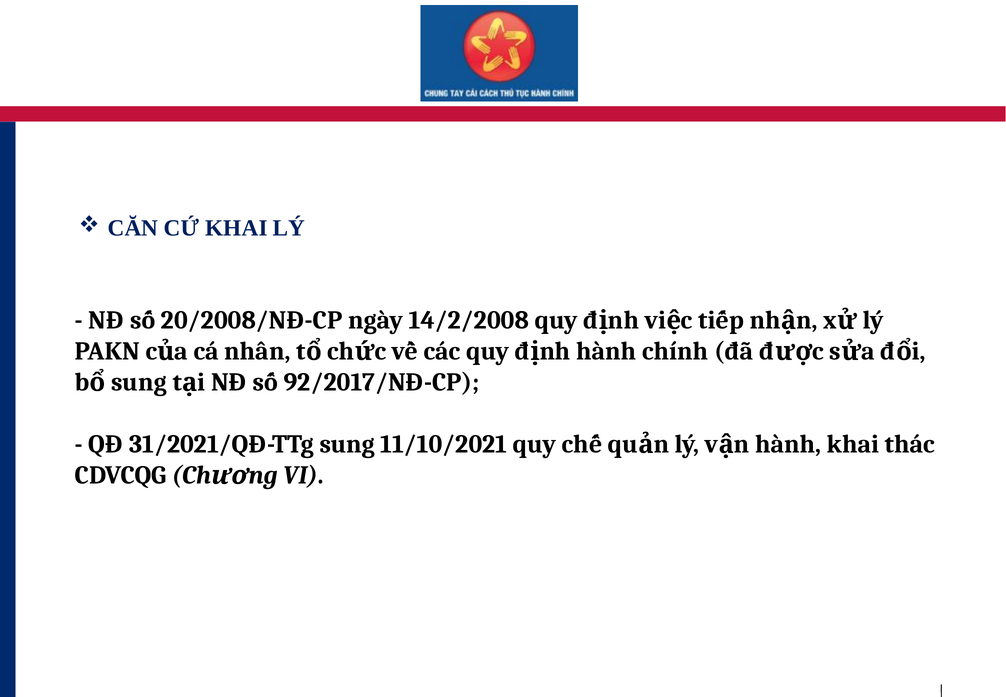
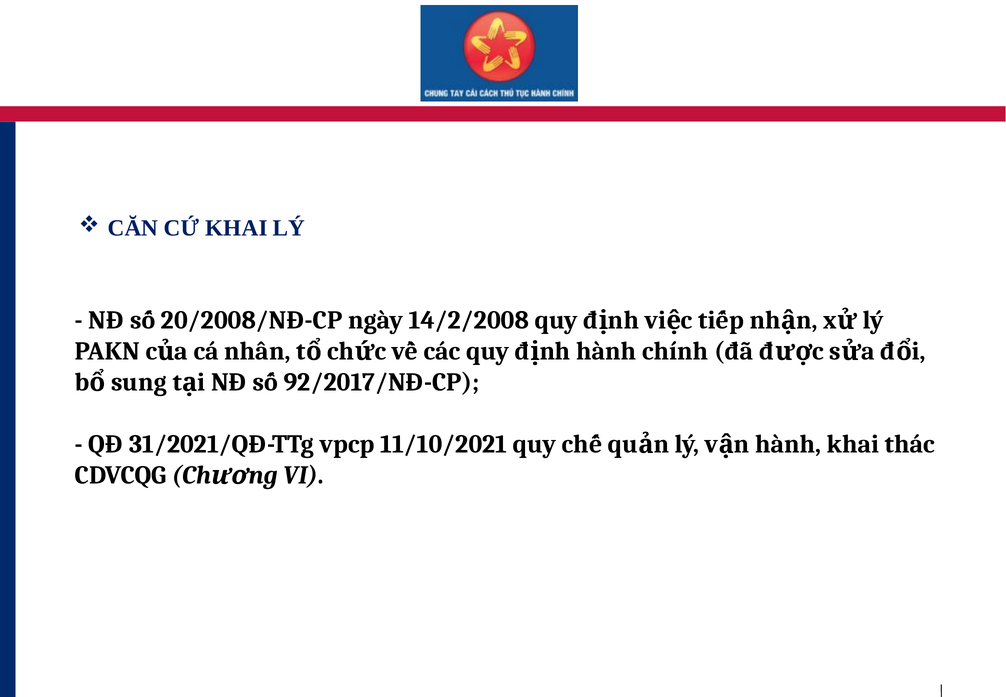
31/2021/QĐ-TTg sung: sung -> vpcp (347, 444)
